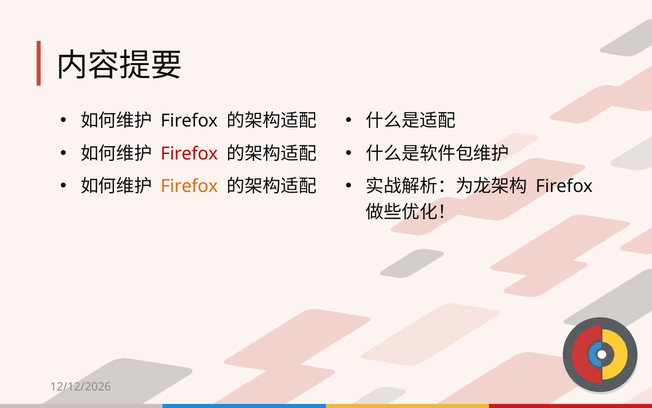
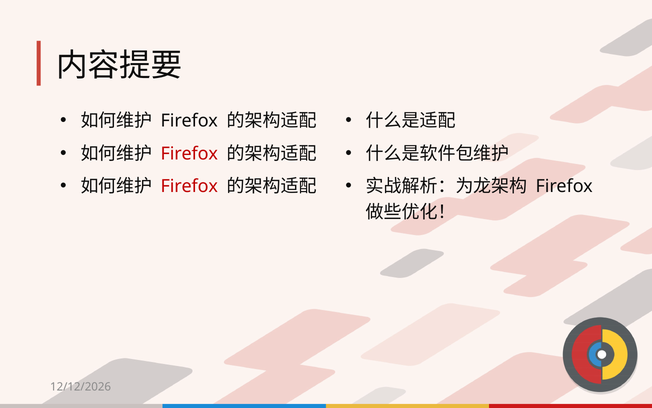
Firefox colour: orange -> red (189, 186)
